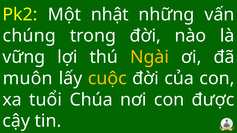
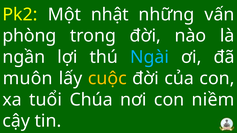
chúng: chúng -> phòng (29, 36)
vững: vững -> ngần (24, 57)
Ngài colour: yellow -> light blue (150, 57)
được: được -> niềm (213, 100)
